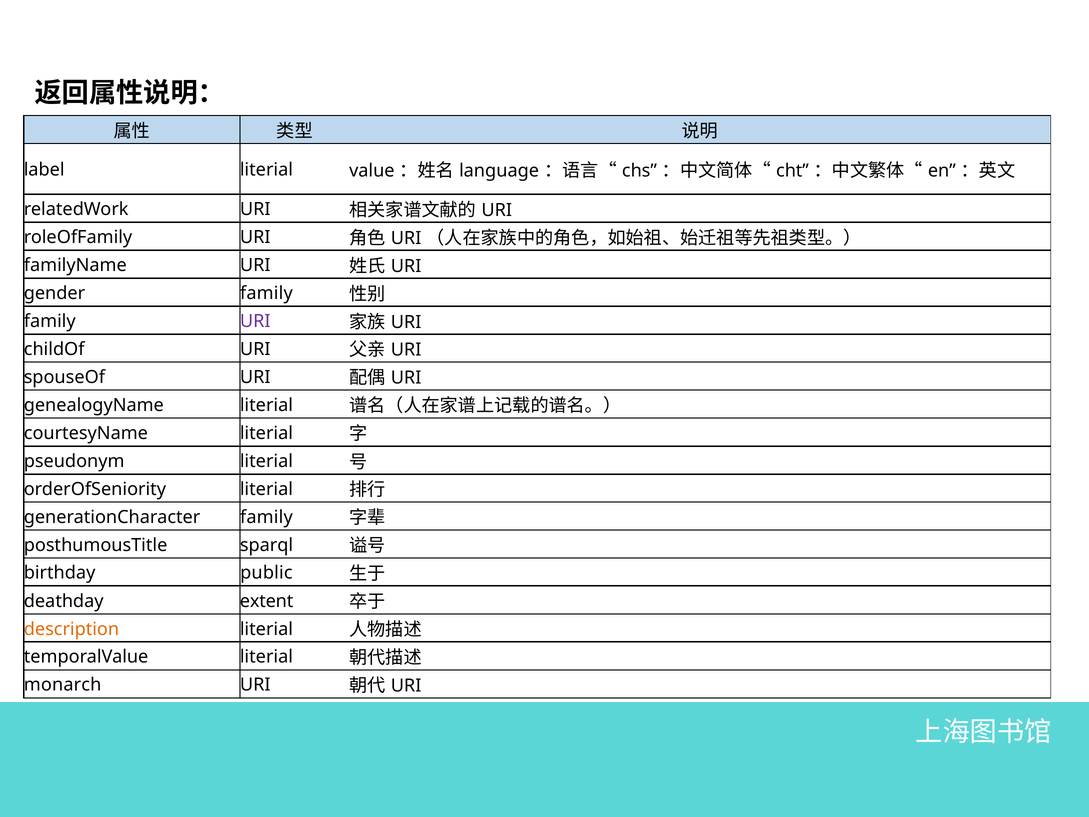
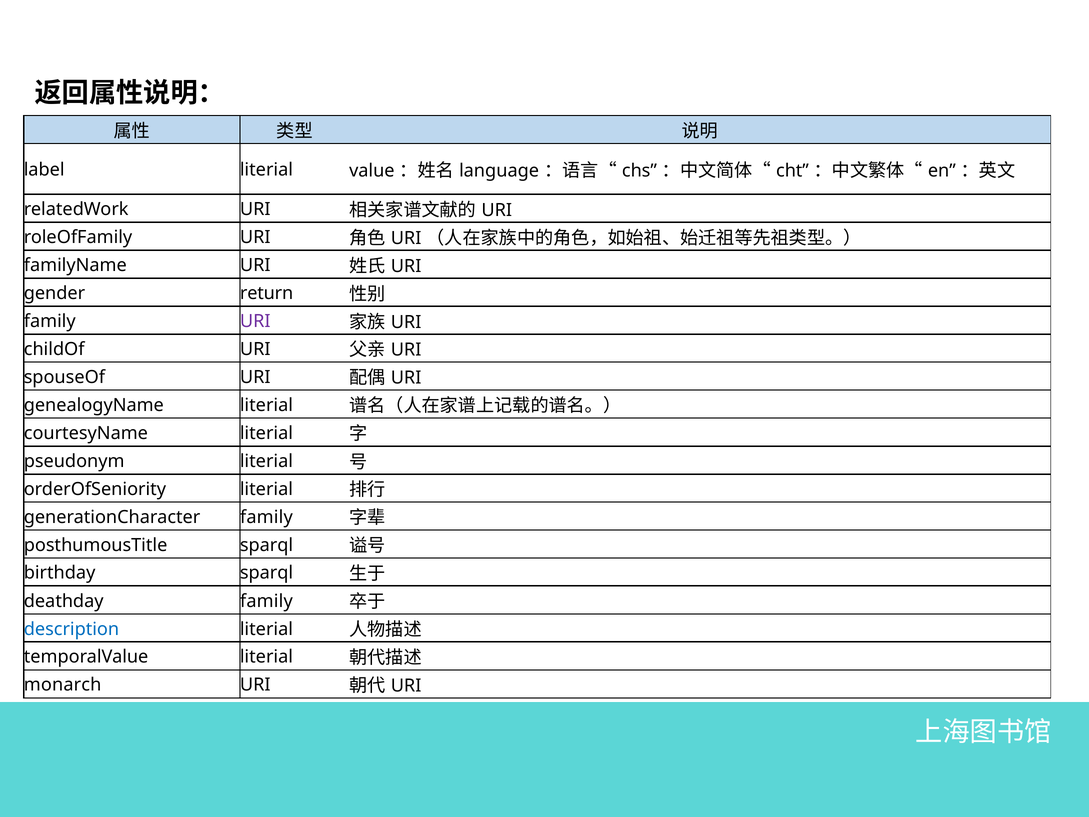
gender family: family -> return (267, 293)
birthday public: public -> sparql (267, 573)
deathday extent: extent -> family (266, 601)
description colour: orange -> blue (71, 629)
